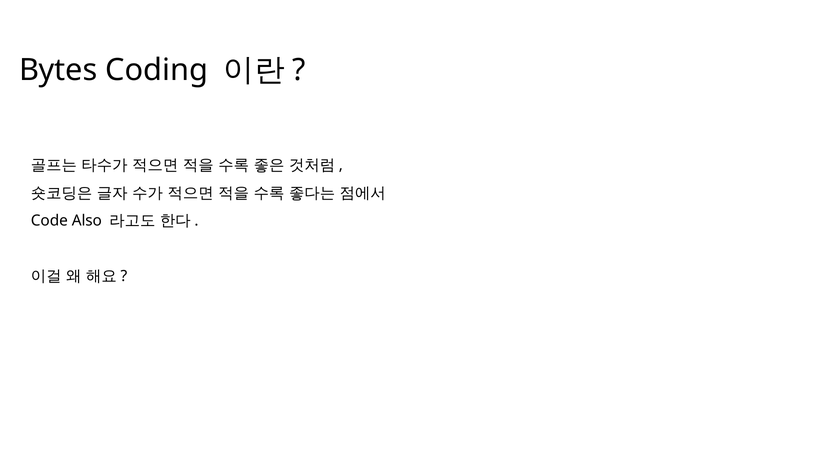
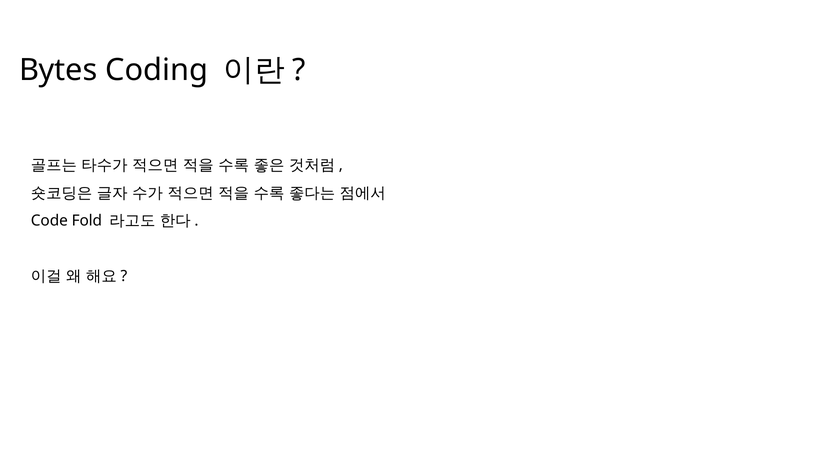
Also: Also -> Fold (87, 221)
